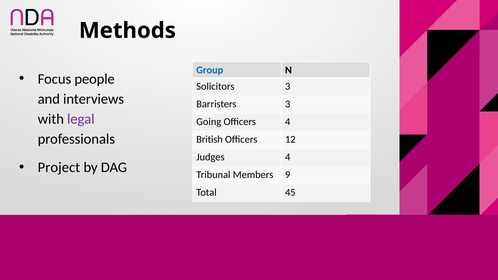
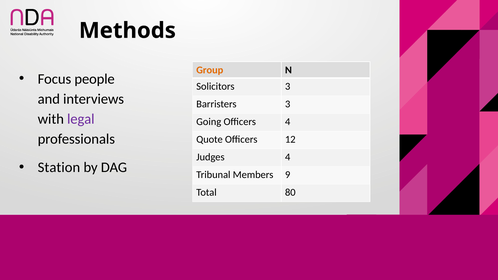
Group colour: blue -> orange (210, 70)
British: British -> Quote (210, 140)
Project: Project -> Station (59, 167)
45: 45 -> 80 (290, 193)
